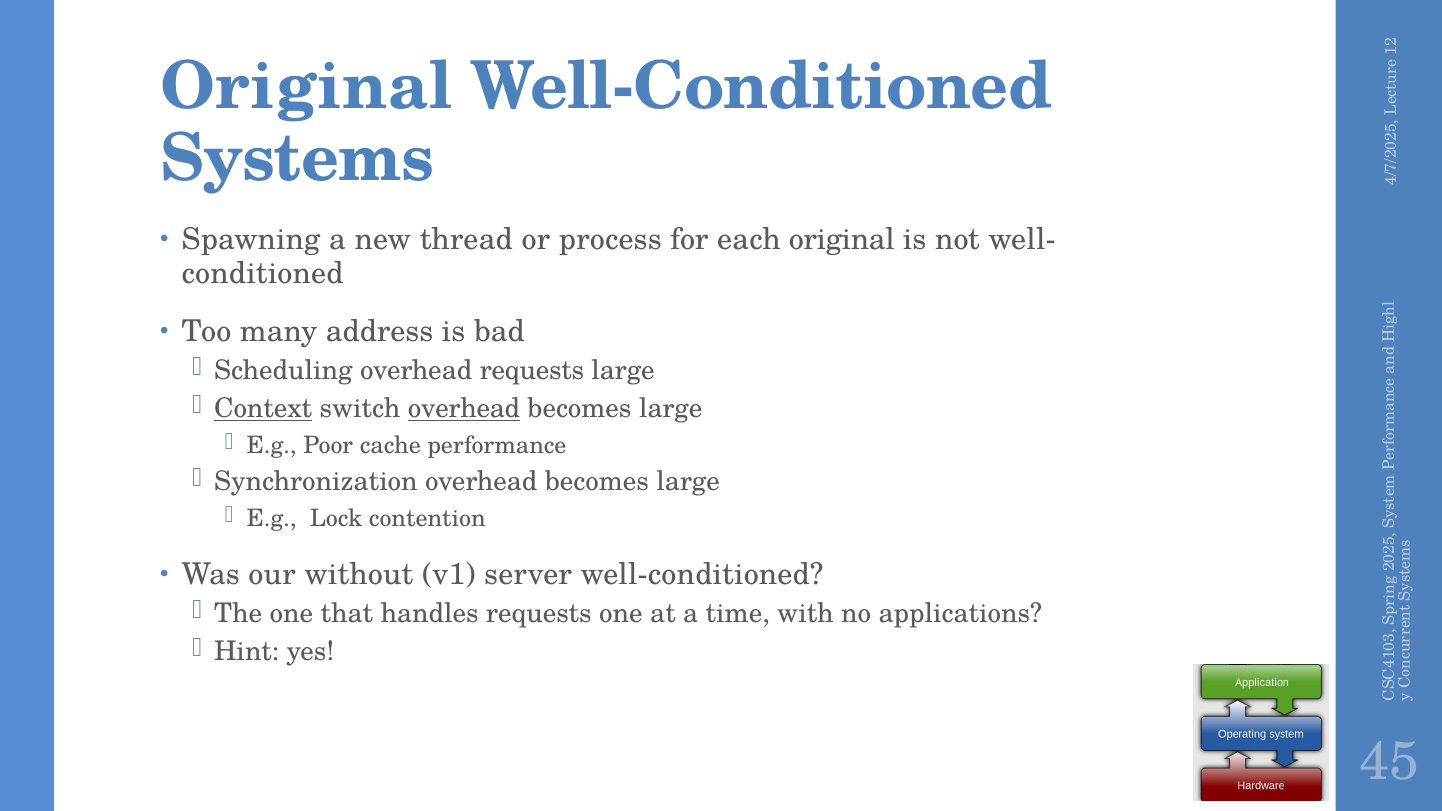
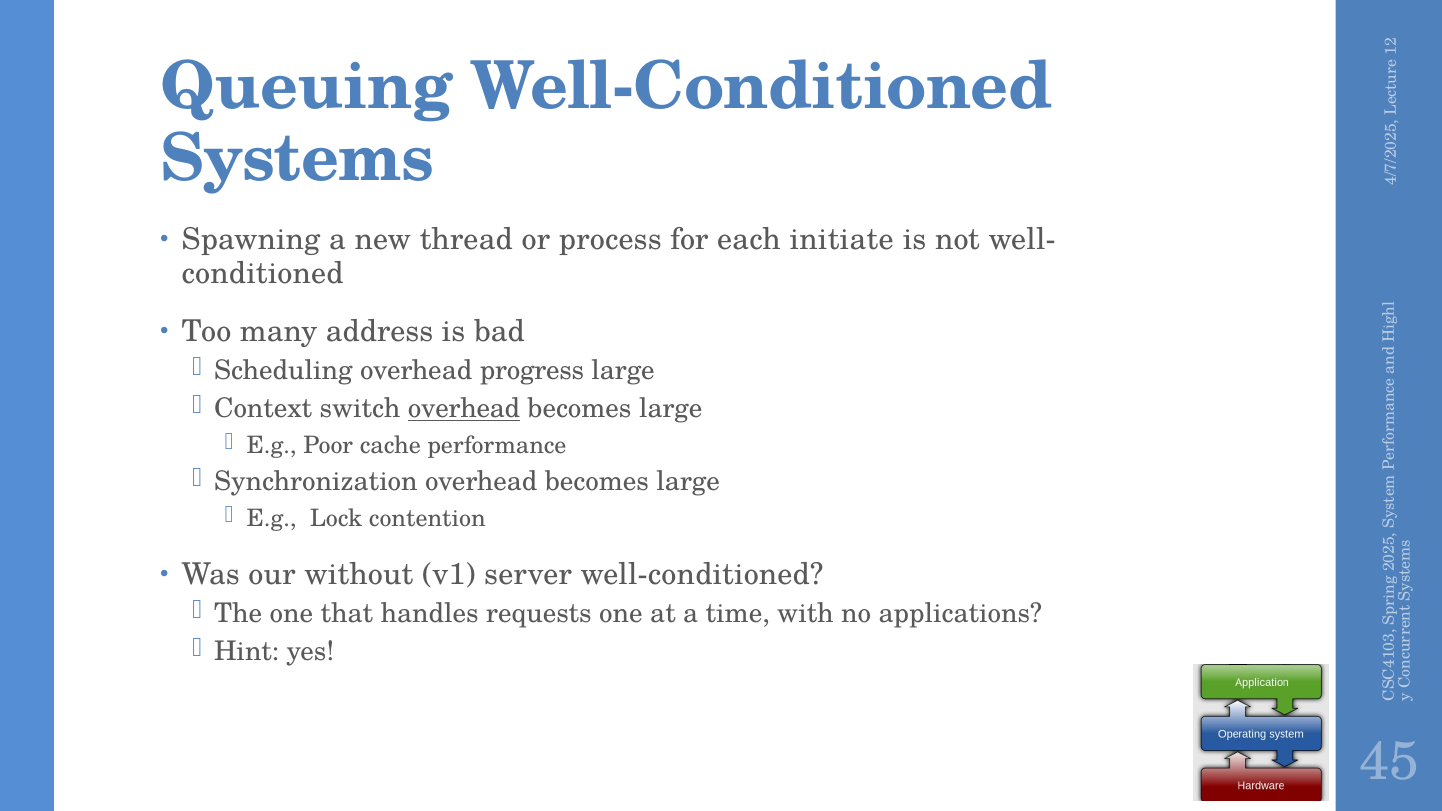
Original: Original -> Queuing (307, 87)
each original: original -> initiate (842, 239)
overhead requests: requests -> progress (532, 371)
Context underline: present -> none (263, 409)
